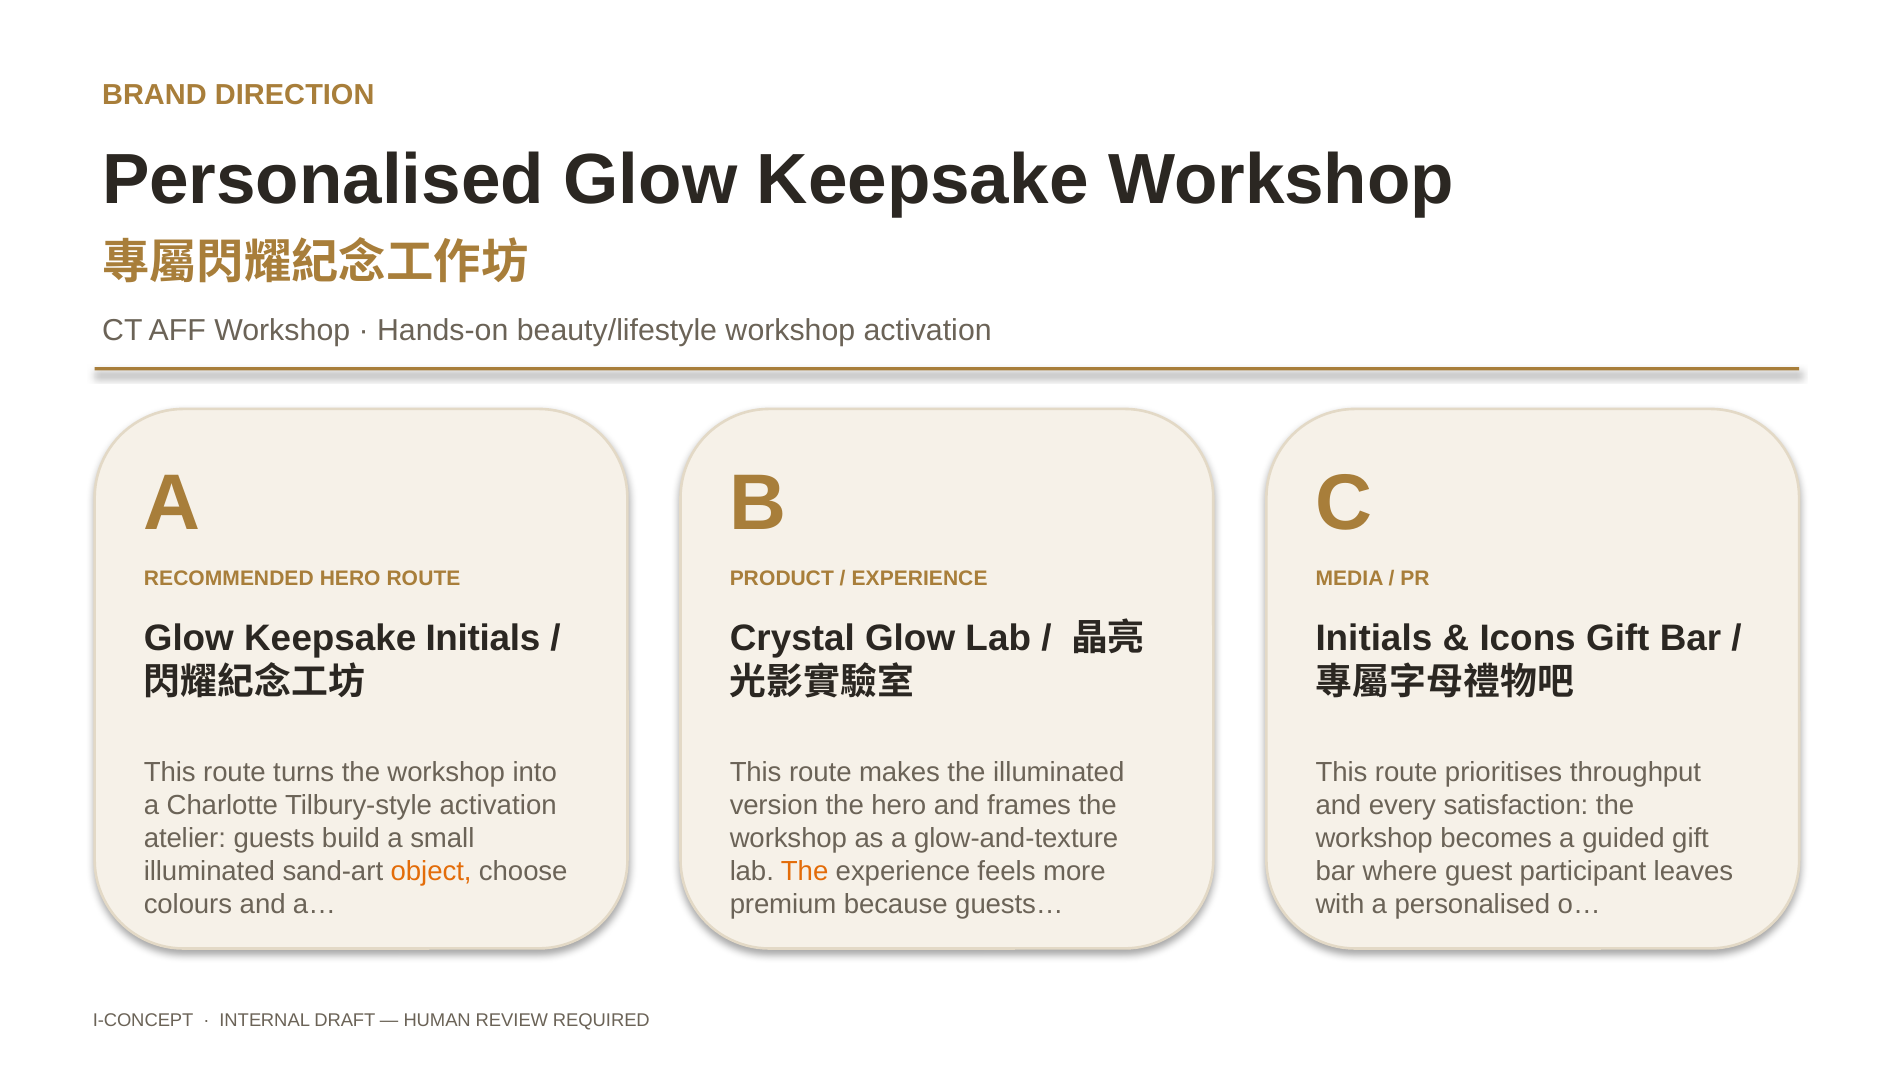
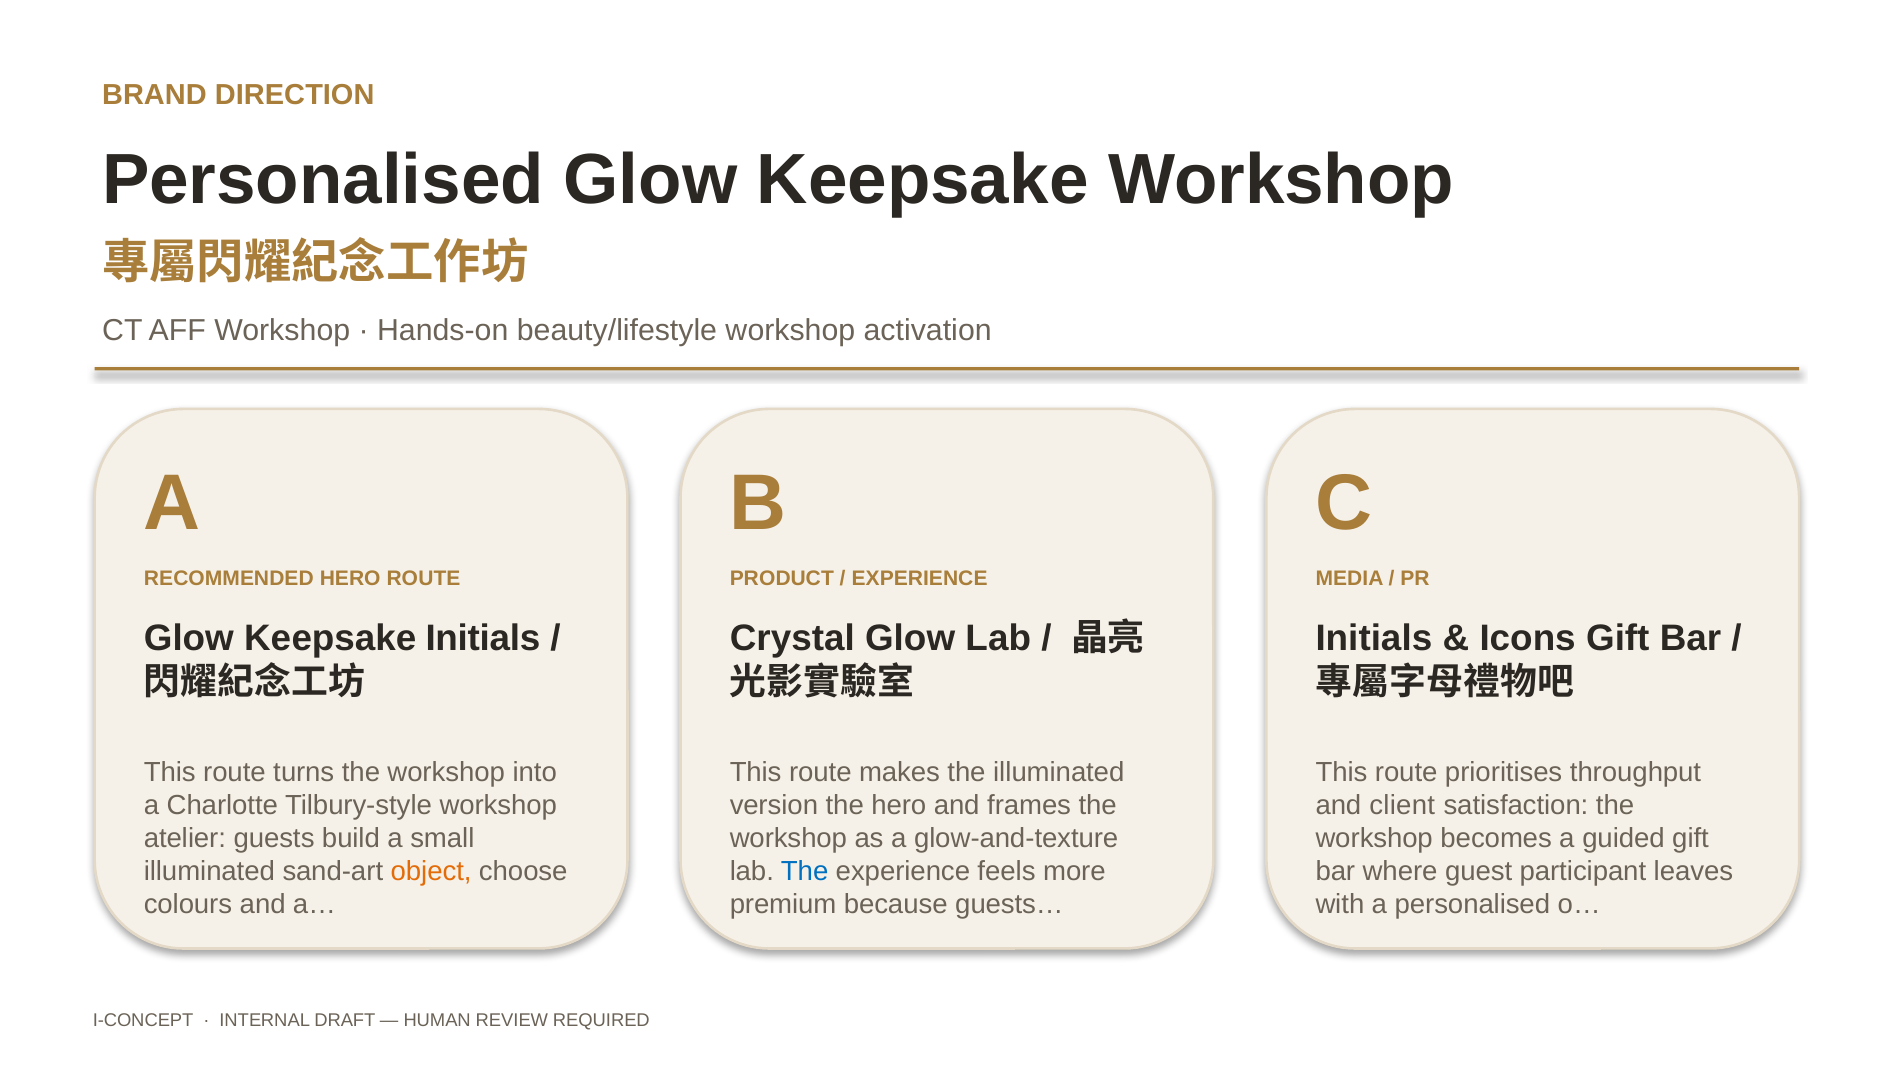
Tilbury-style activation: activation -> workshop (498, 805)
every: every -> client (1402, 805)
The colour: orange -> blue (805, 872)
